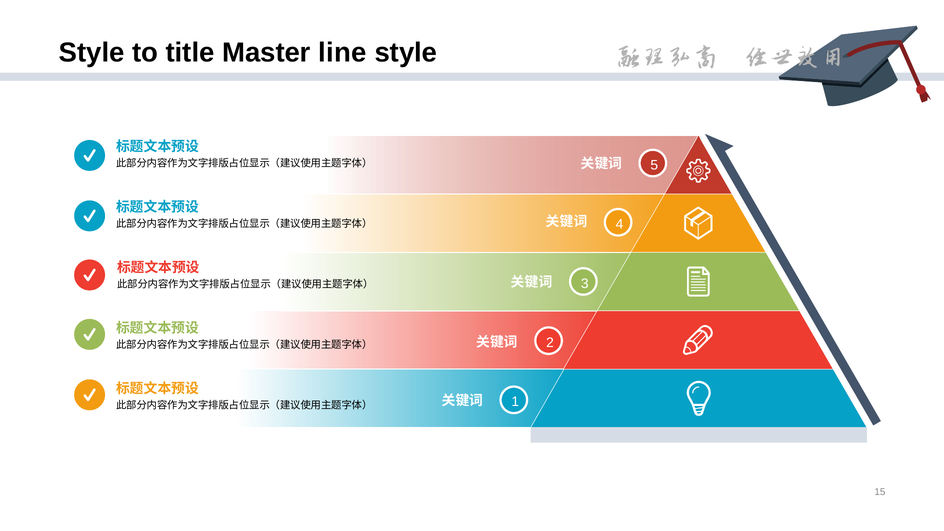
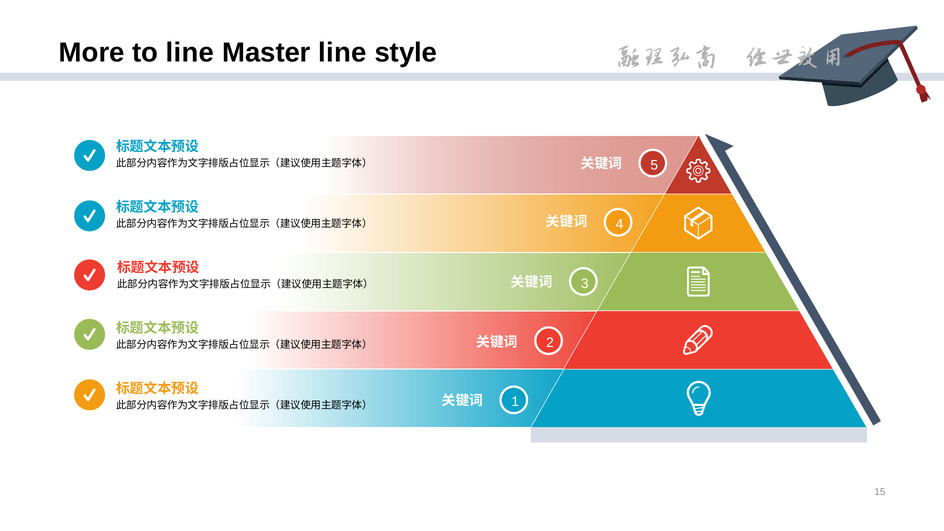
Style: Style -> More (92, 53)
to title: title -> line (190, 53)
